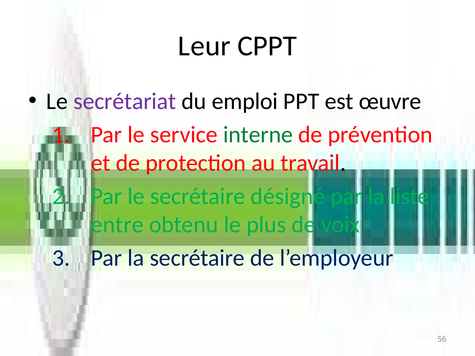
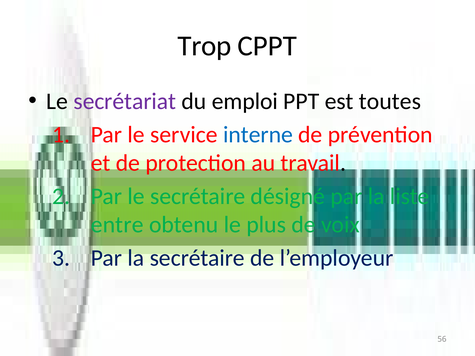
Leur: Leur -> Trop (205, 46)
œuvre: œuvre -> toutes (390, 101)
interne colour: green -> blue (258, 135)
